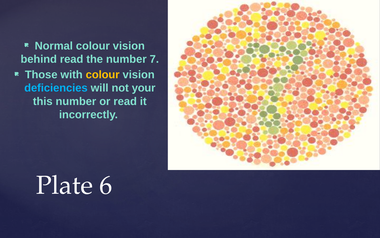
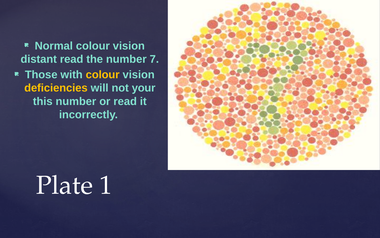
behind: behind -> distant (39, 59)
deficiencies colour: light blue -> yellow (56, 88)
6: 6 -> 1 (106, 185)
